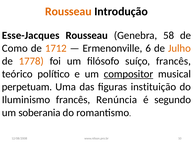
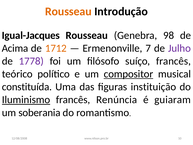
Esse-Jacques: Esse-Jacques -> Igual-Jacques (31, 35)
58: 58 -> 98 (169, 35)
Como: Como -> Acima (15, 48)
6: 6 -> 7 (148, 48)
Julho colour: orange -> purple (179, 48)
1778 colour: orange -> purple (31, 61)
perpetuam: perpetuam -> constituída (27, 87)
Iluminismo underline: none -> present (26, 100)
segundo: segundo -> guiaram (173, 100)
